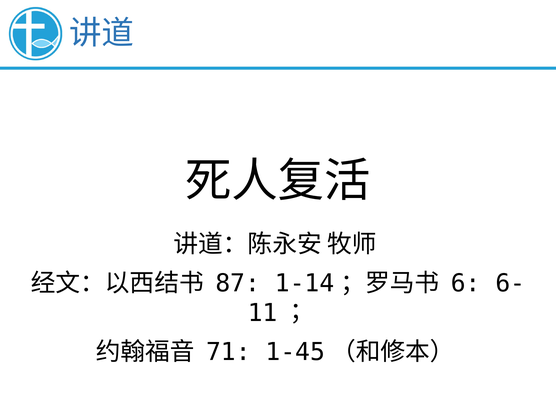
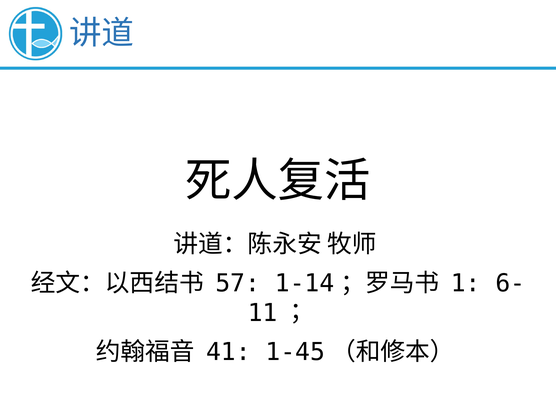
87: 87 -> 57 (238, 283)
6: 6 -> 1 (466, 283)
71: 71 -> 41 (228, 352)
